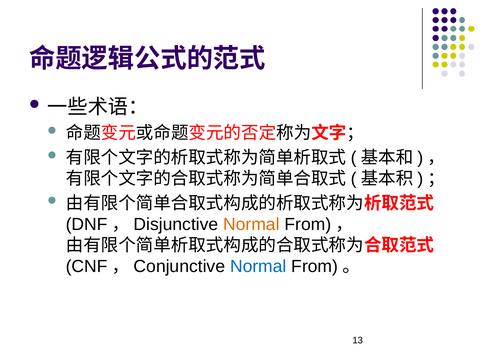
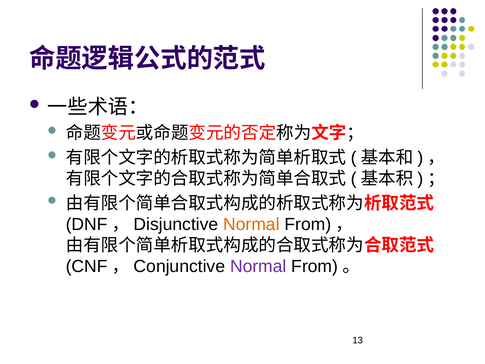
Normal colour: blue -> purple (258, 266)
